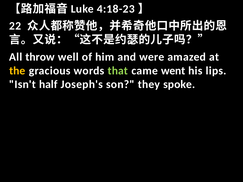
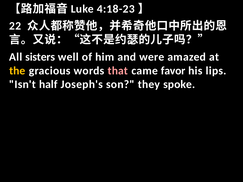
throw: throw -> sisters (40, 57)
that colour: light green -> pink (118, 71)
went: went -> favor (173, 71)
